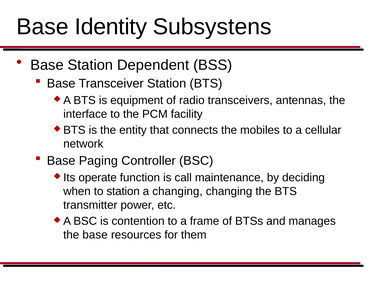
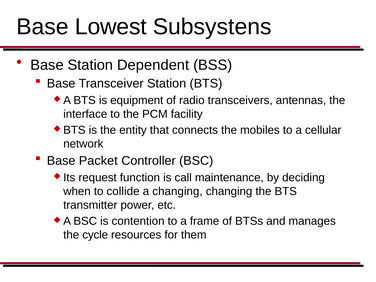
Identity: Identity -> Lowest (111, 27)
Paging: Paging -> Packet (98, 161)
operate: operate -> request (98, 177)
to station: station -> collide (123, 191)
the base: base -> cycle (95, 235)
